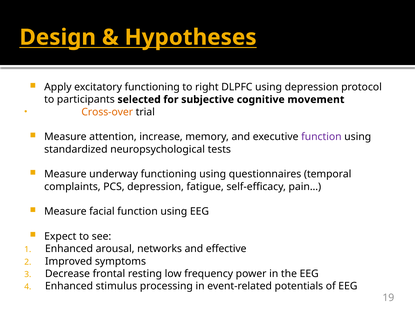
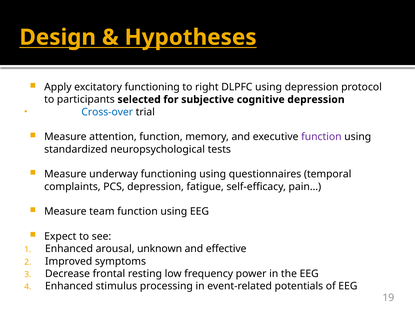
cognitive movement: movement -> depression (316, 100)
Cross-over colour: orange -> blue (107, 112)
attention increase: increase -> function (161, 137)
facial: facial -> team (102, 212)
networks: networks -> unknown (160, 249)
